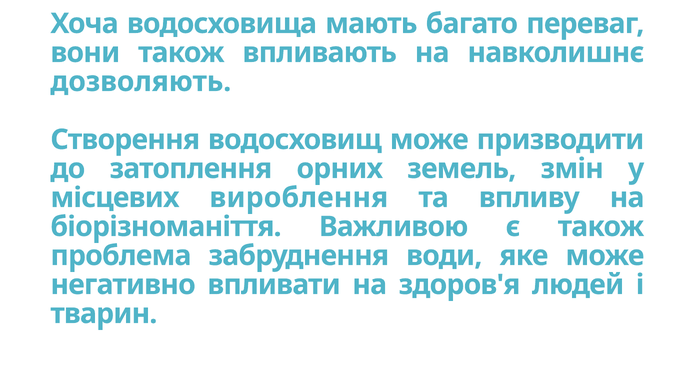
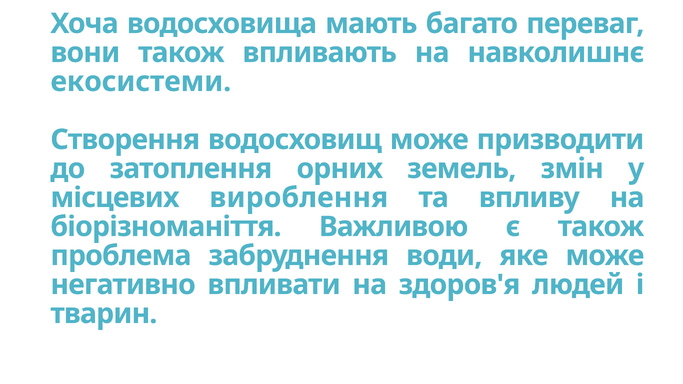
дозволяють: дозволяють -> екосистеми (141, 82)
